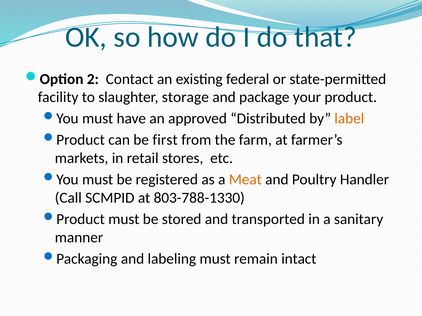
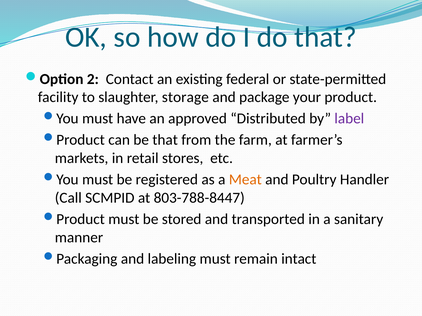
label colour: orange -> purple (349, 119)
be first: first -> that (165, 140)
803-788-1330: 803-788-1330 -> 803-788-8447 (199, 198)
